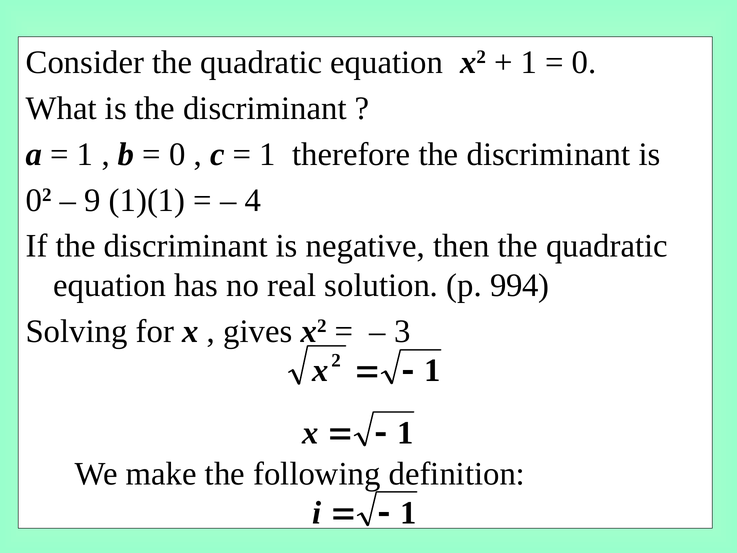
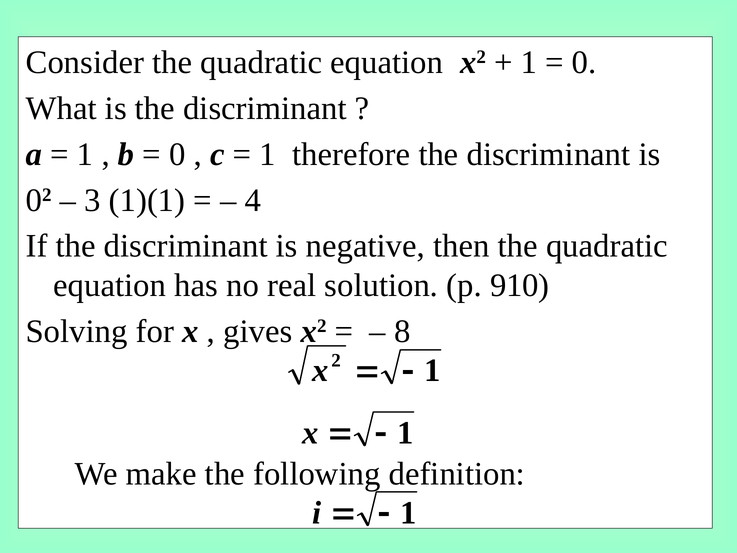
9: 9 -> 3 (93, 200)
994: 994 -> 910 (520, 285)
3: 3 -> 8 (402, 331)
